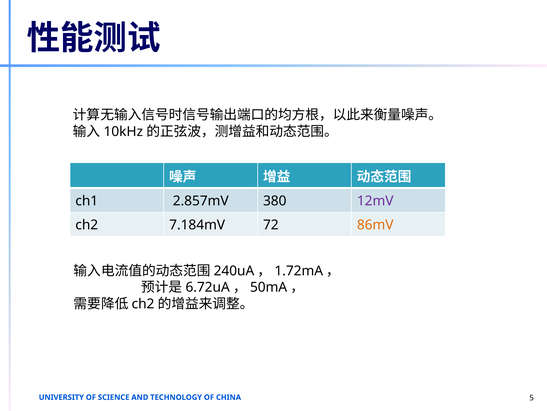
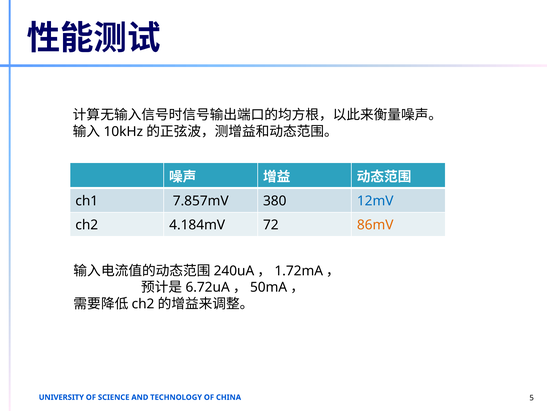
2.857mV: 2.857mV -> 7.857mV (201, 201)
12mV colour: purple -> blue (375, 201)
7.184mV: 7.184mV -> 4.184mV (197, 225)
